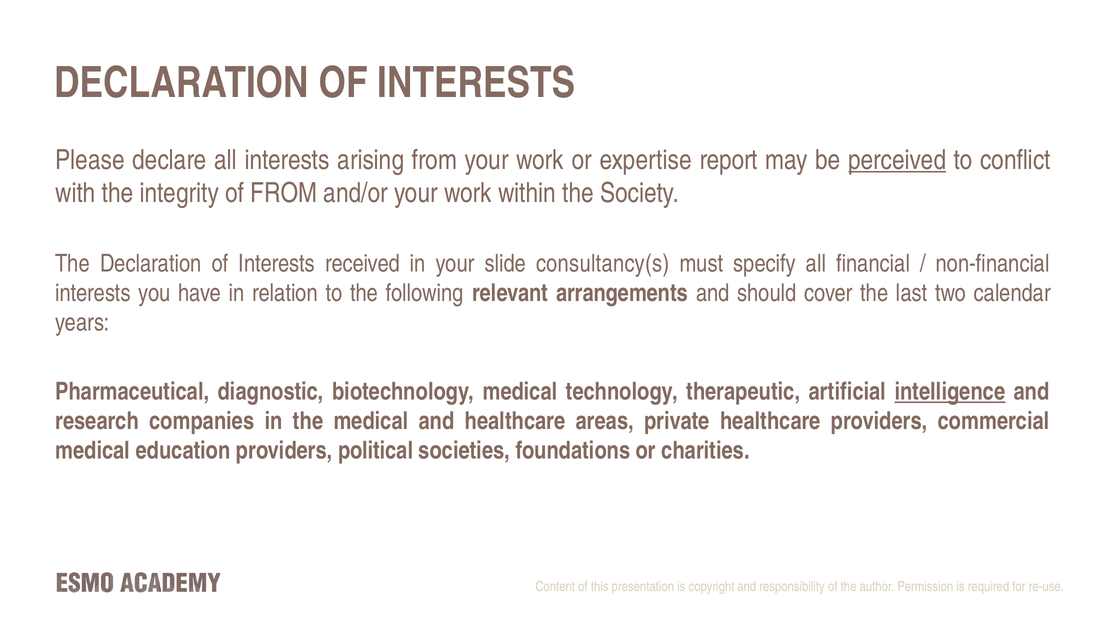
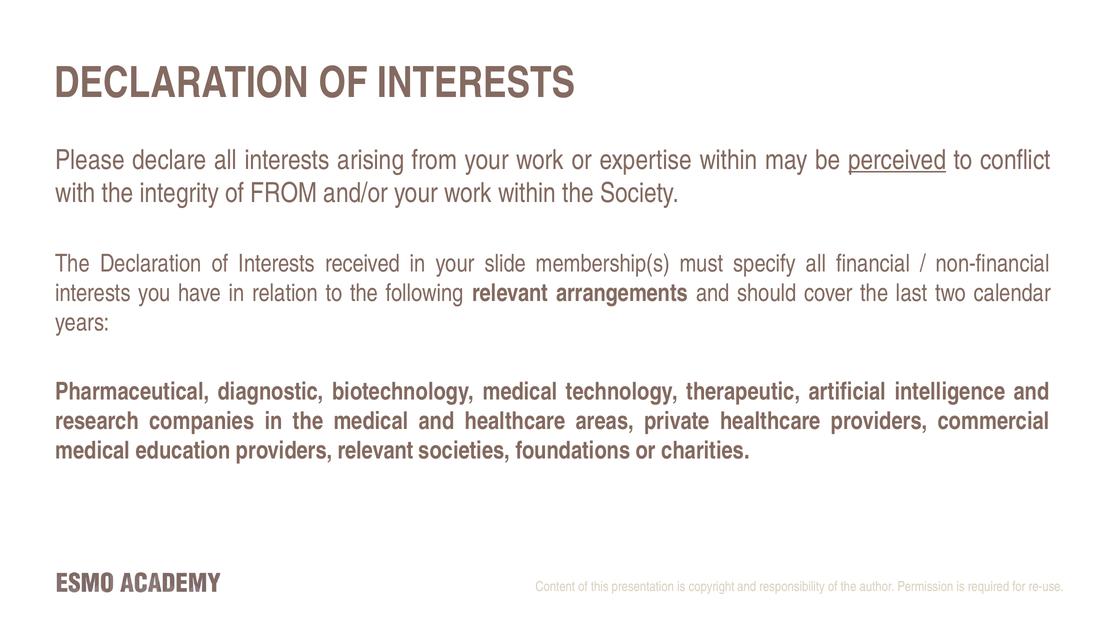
expertise report: report -> within (729, 160)
consultancy(s: consultancy(s -> membership(s (603, 264)
intelligence underline: present -> none (950, 391)
providers political: political -> relevant (376, 451)
